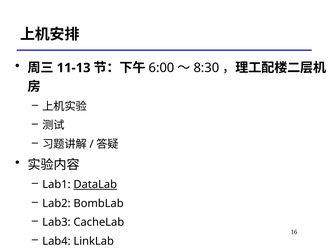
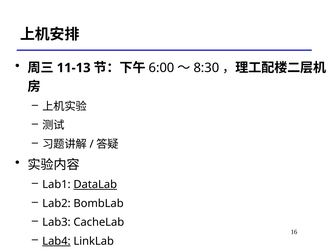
Lab4 underline: none -> present (56, 241)
